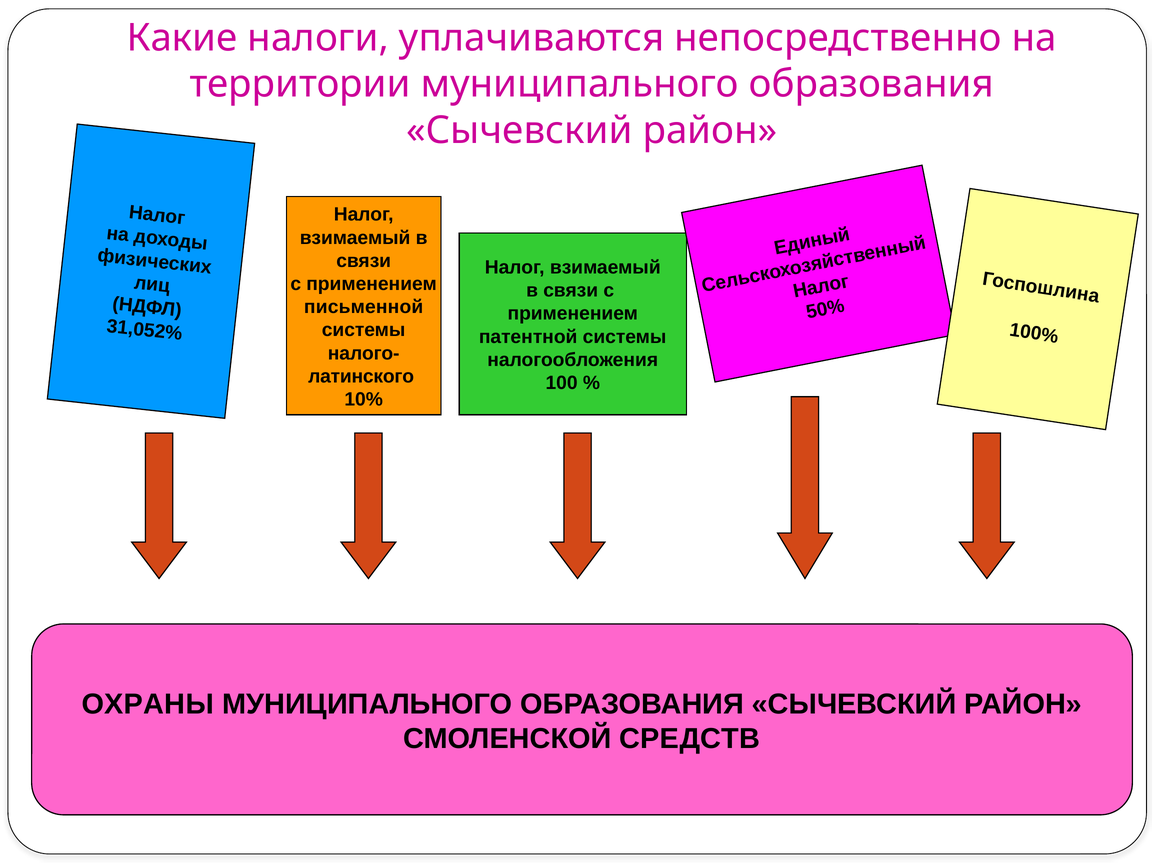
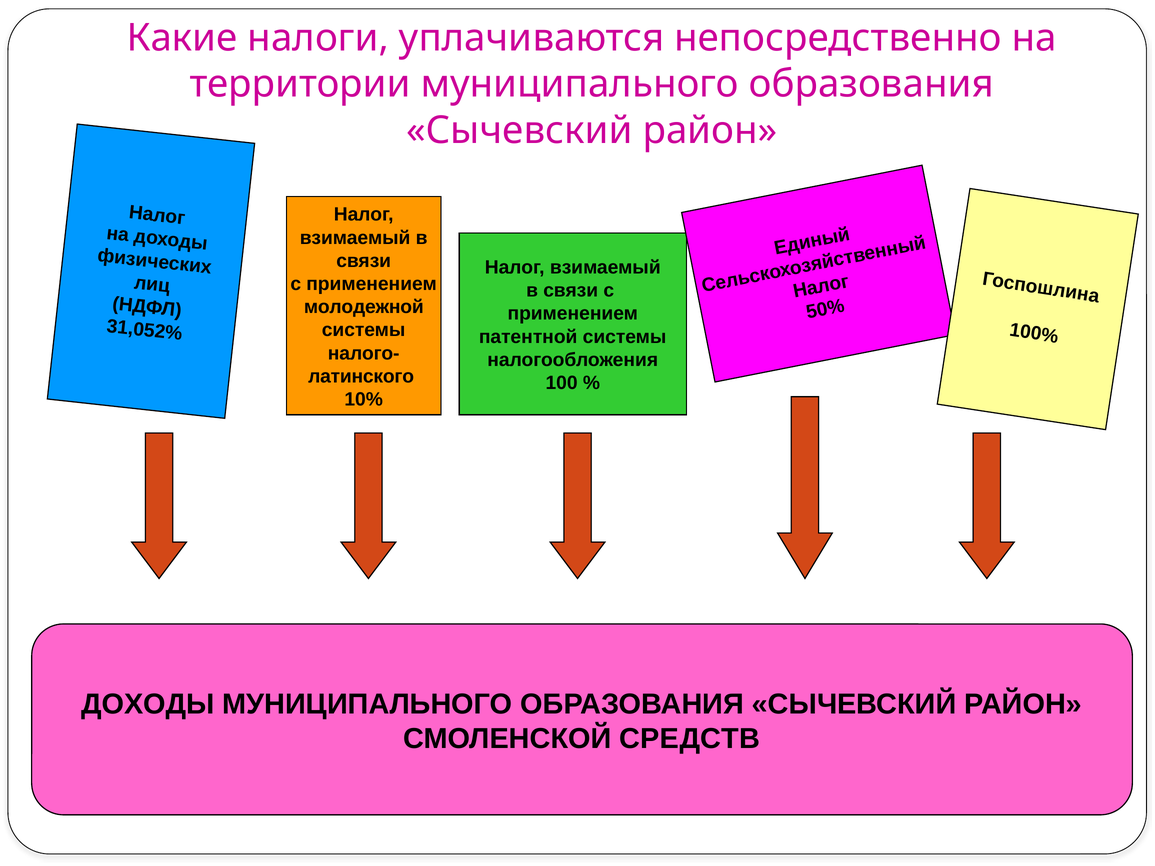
письменной: письменной -> молодежной (364, 307)
ОХРАНЫ: ОХРАНЫ -> ДОХОДЫ (148, 704)
